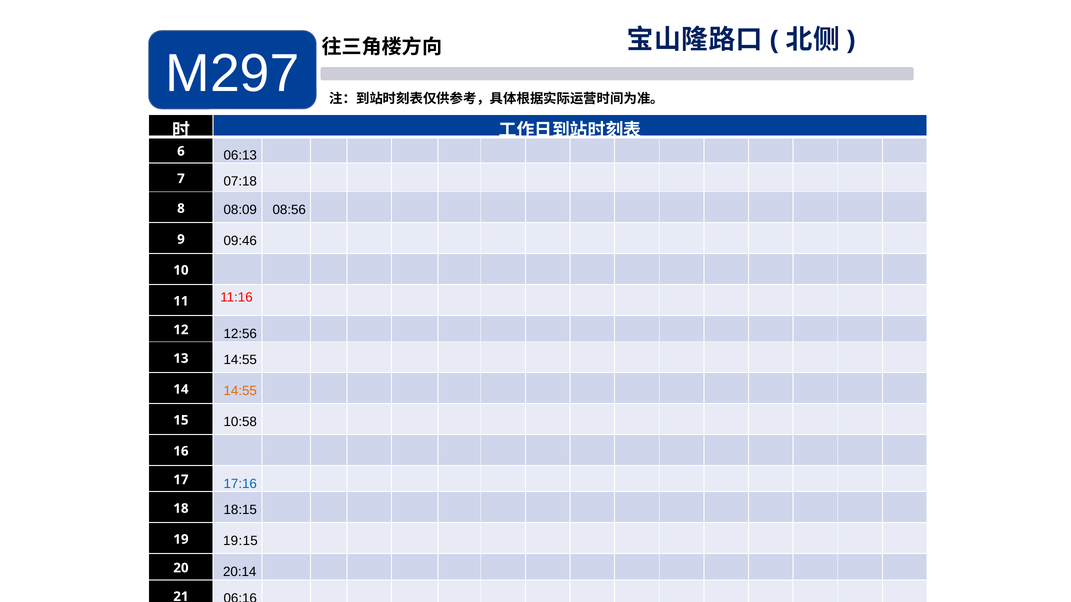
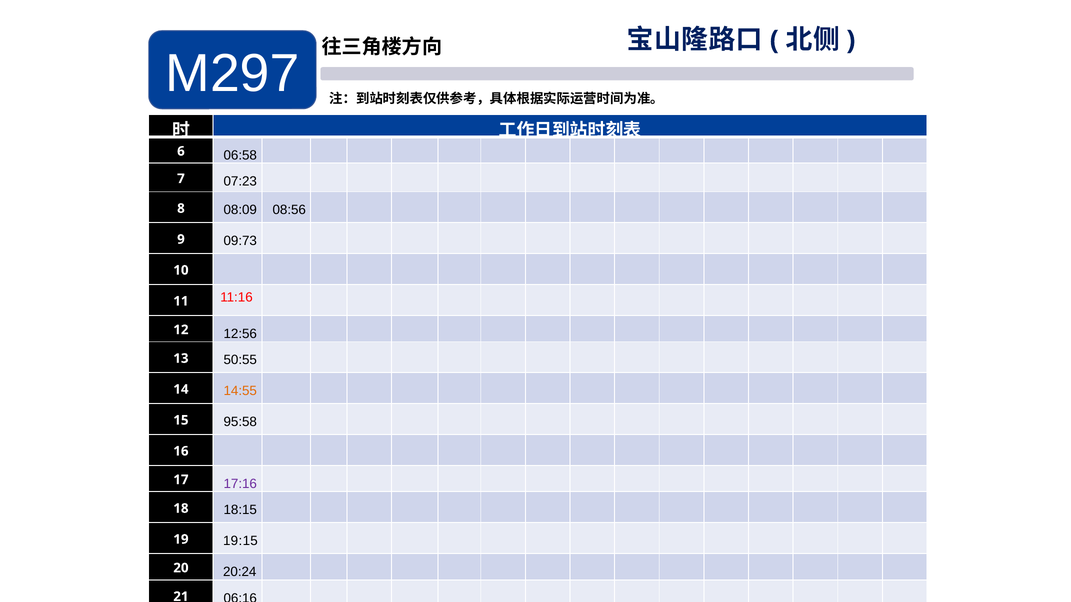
06:13: 06:13 -> 06:58 (240, 155)
07:18: 07:18 -> 07:23 (240, 182)
09:46: 09:46 -> 09:73 (240, 241)
13 14:55: 14:55 -> 50:55 (240, 360)
10:58: 10:58 -> 95:58 (240, 422)
17:16 colour: blue -> purple (240, 484)
20:14: 20:14 -> 20:24 (240, 572)
